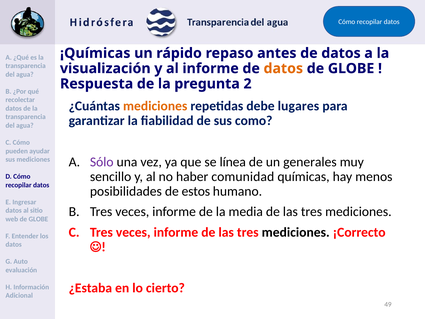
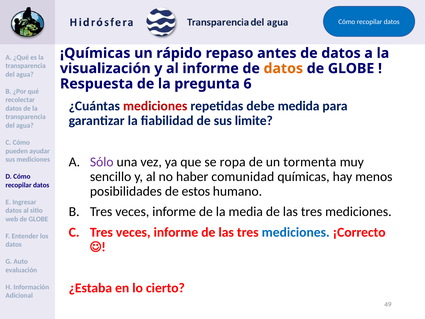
2: 2 -> 6 (248, 84)
mediciones colour: orange -> red (155, 106)
lugares: lugares -> medida (299, 106)
como: como -> limite (254, 121)
línea: línea -> ropa (233, 162)
generales: generales -> tormenta (310, 162)
mediciones colour: black -> blue (296, 232)
